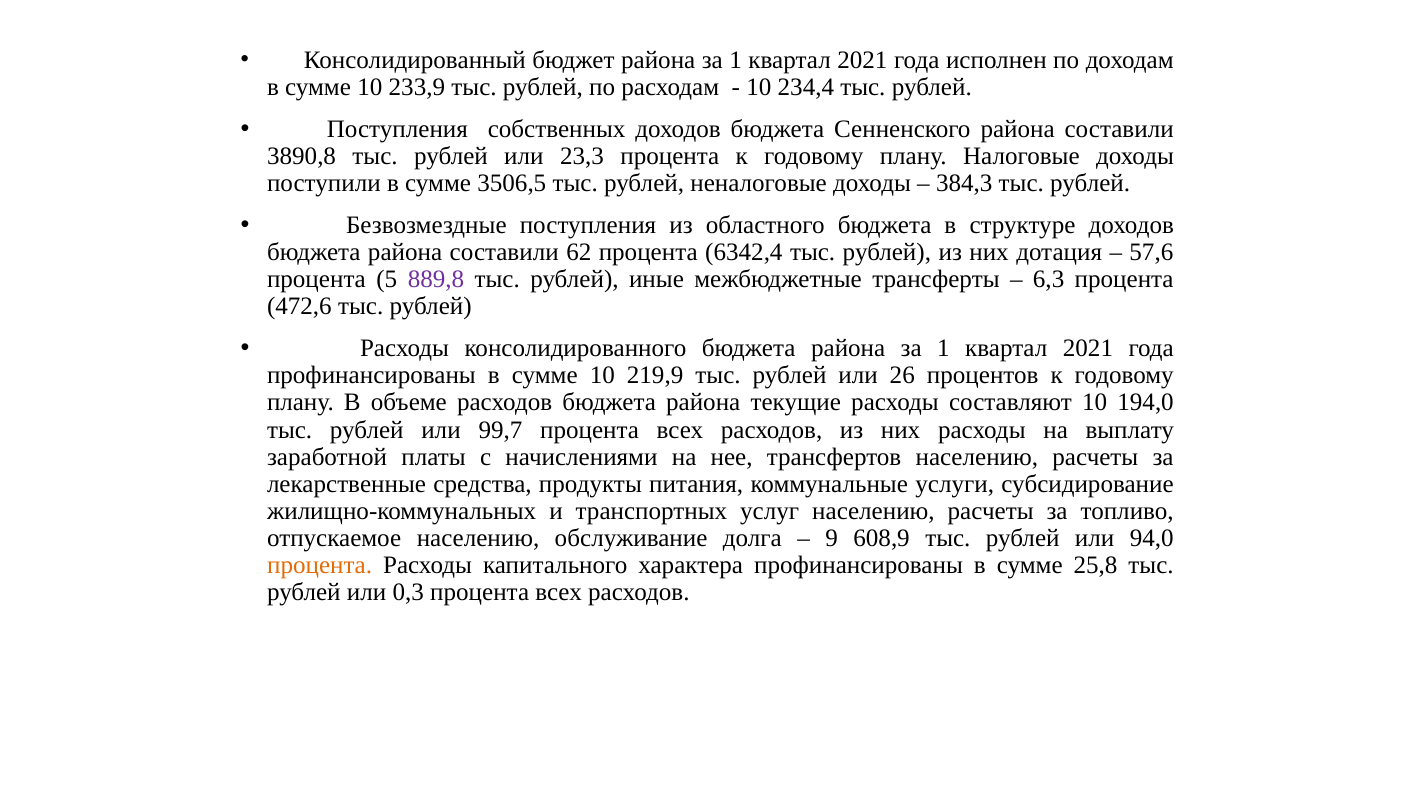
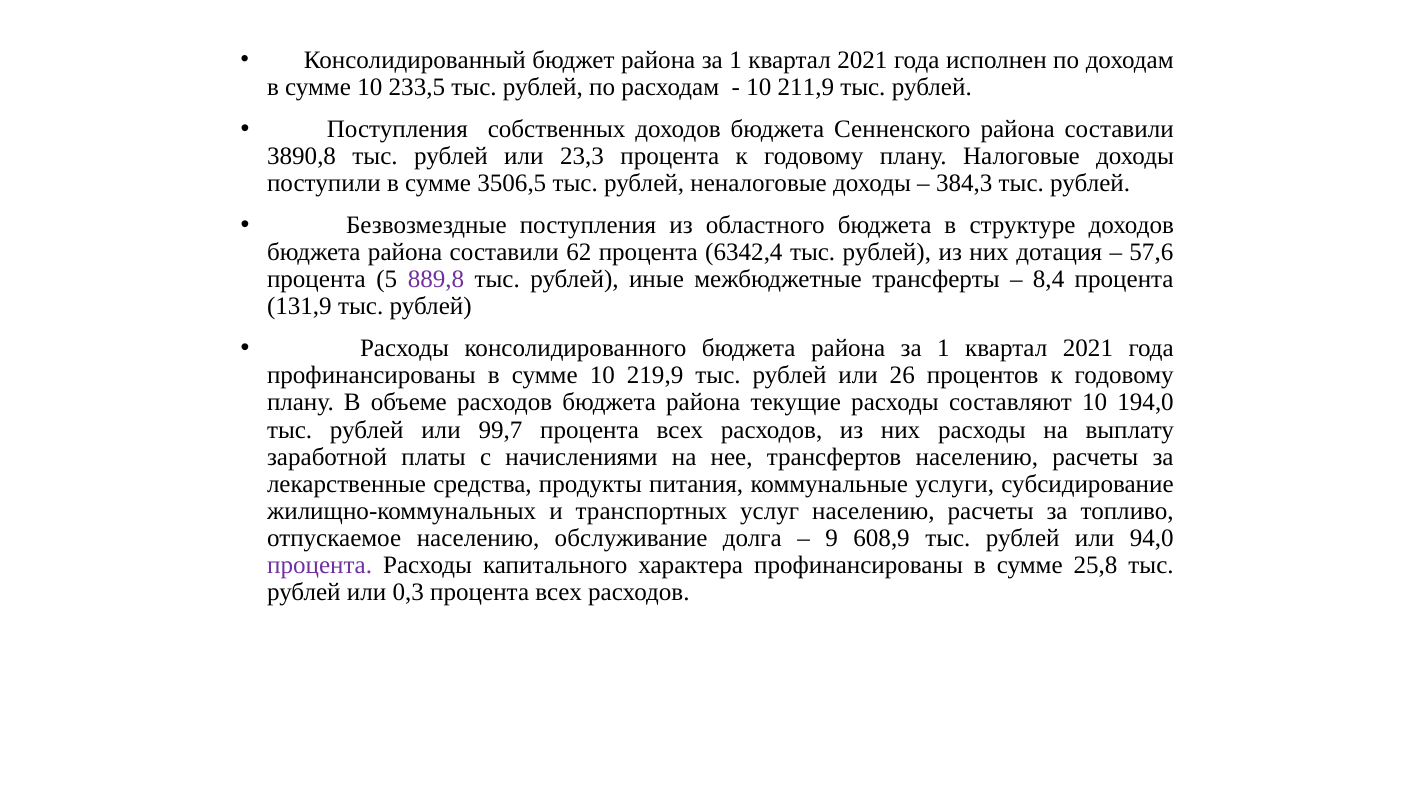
233,9: 233,9 -> 233,5 (417, 87)
234,4: 234,4 -> 211,9 (806, 87)
6,3: 6,3 -> 8,4 (1049, 279)
472,6: 472,6 -> 131,9 (299, 307)
процента colour: orange -> purple (320, 565)
